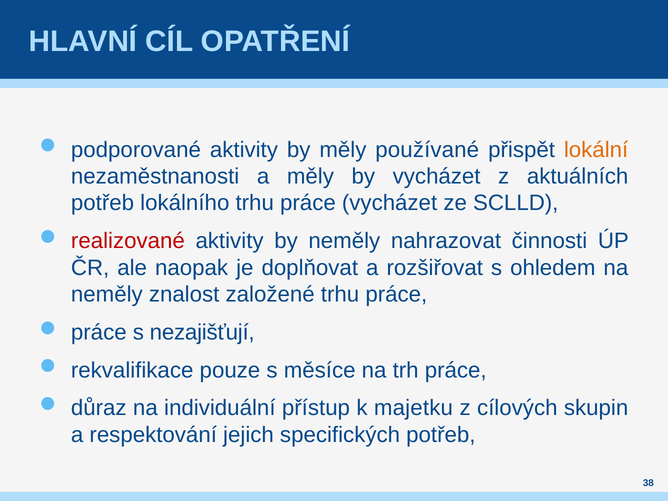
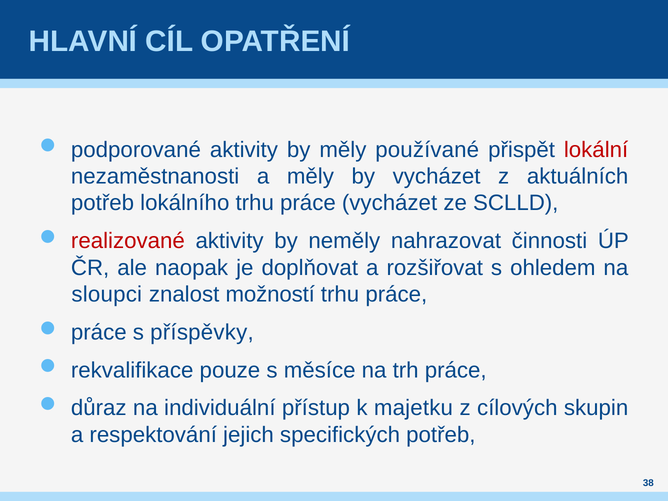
lokální colour: orange -> red (596, 150)
neměly: neměly -> sloupci (107, 294)
založené: založené -> možností (270, 294)
nezajišťují: nezajišťují -> příspěvky (202, 332)
